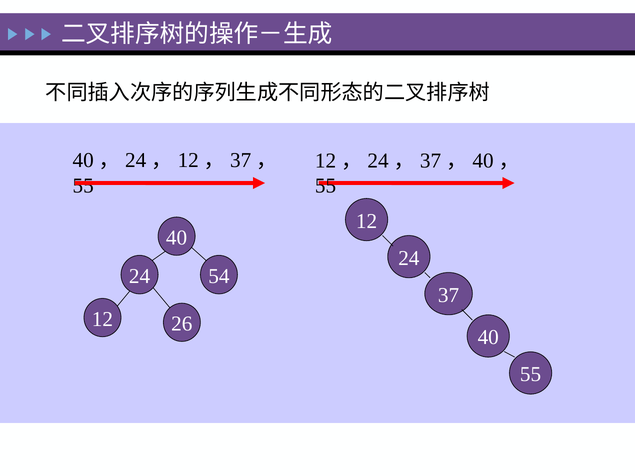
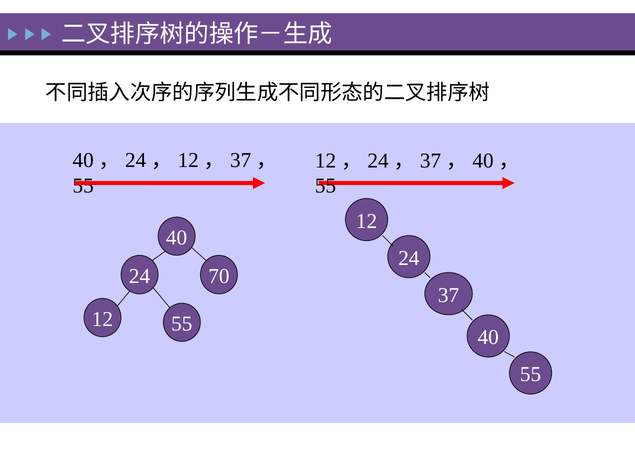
54: 54 -> 70 (219, 276)
12 26: 26 -> 55 (182, 324)
